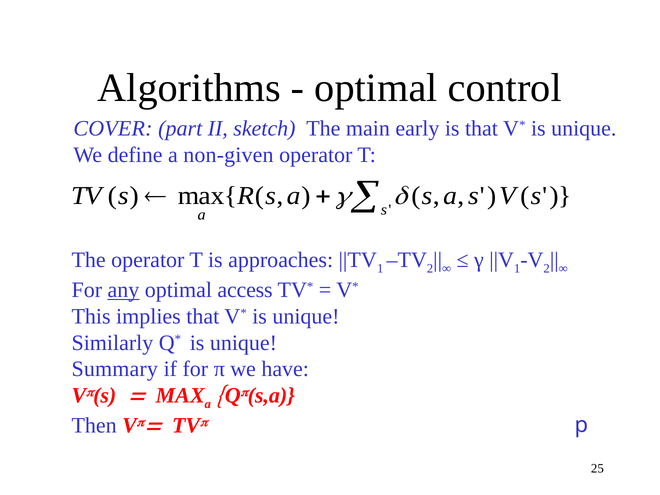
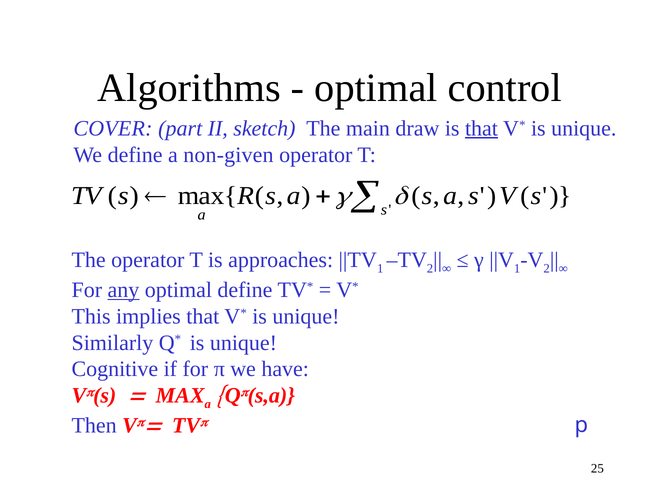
early: early -> draw (417, 128)
that underline: none -> present (481, 128)
optimal access: access -> define (245, 290)
Summary: Summary -> Cognitive (115, 369)
